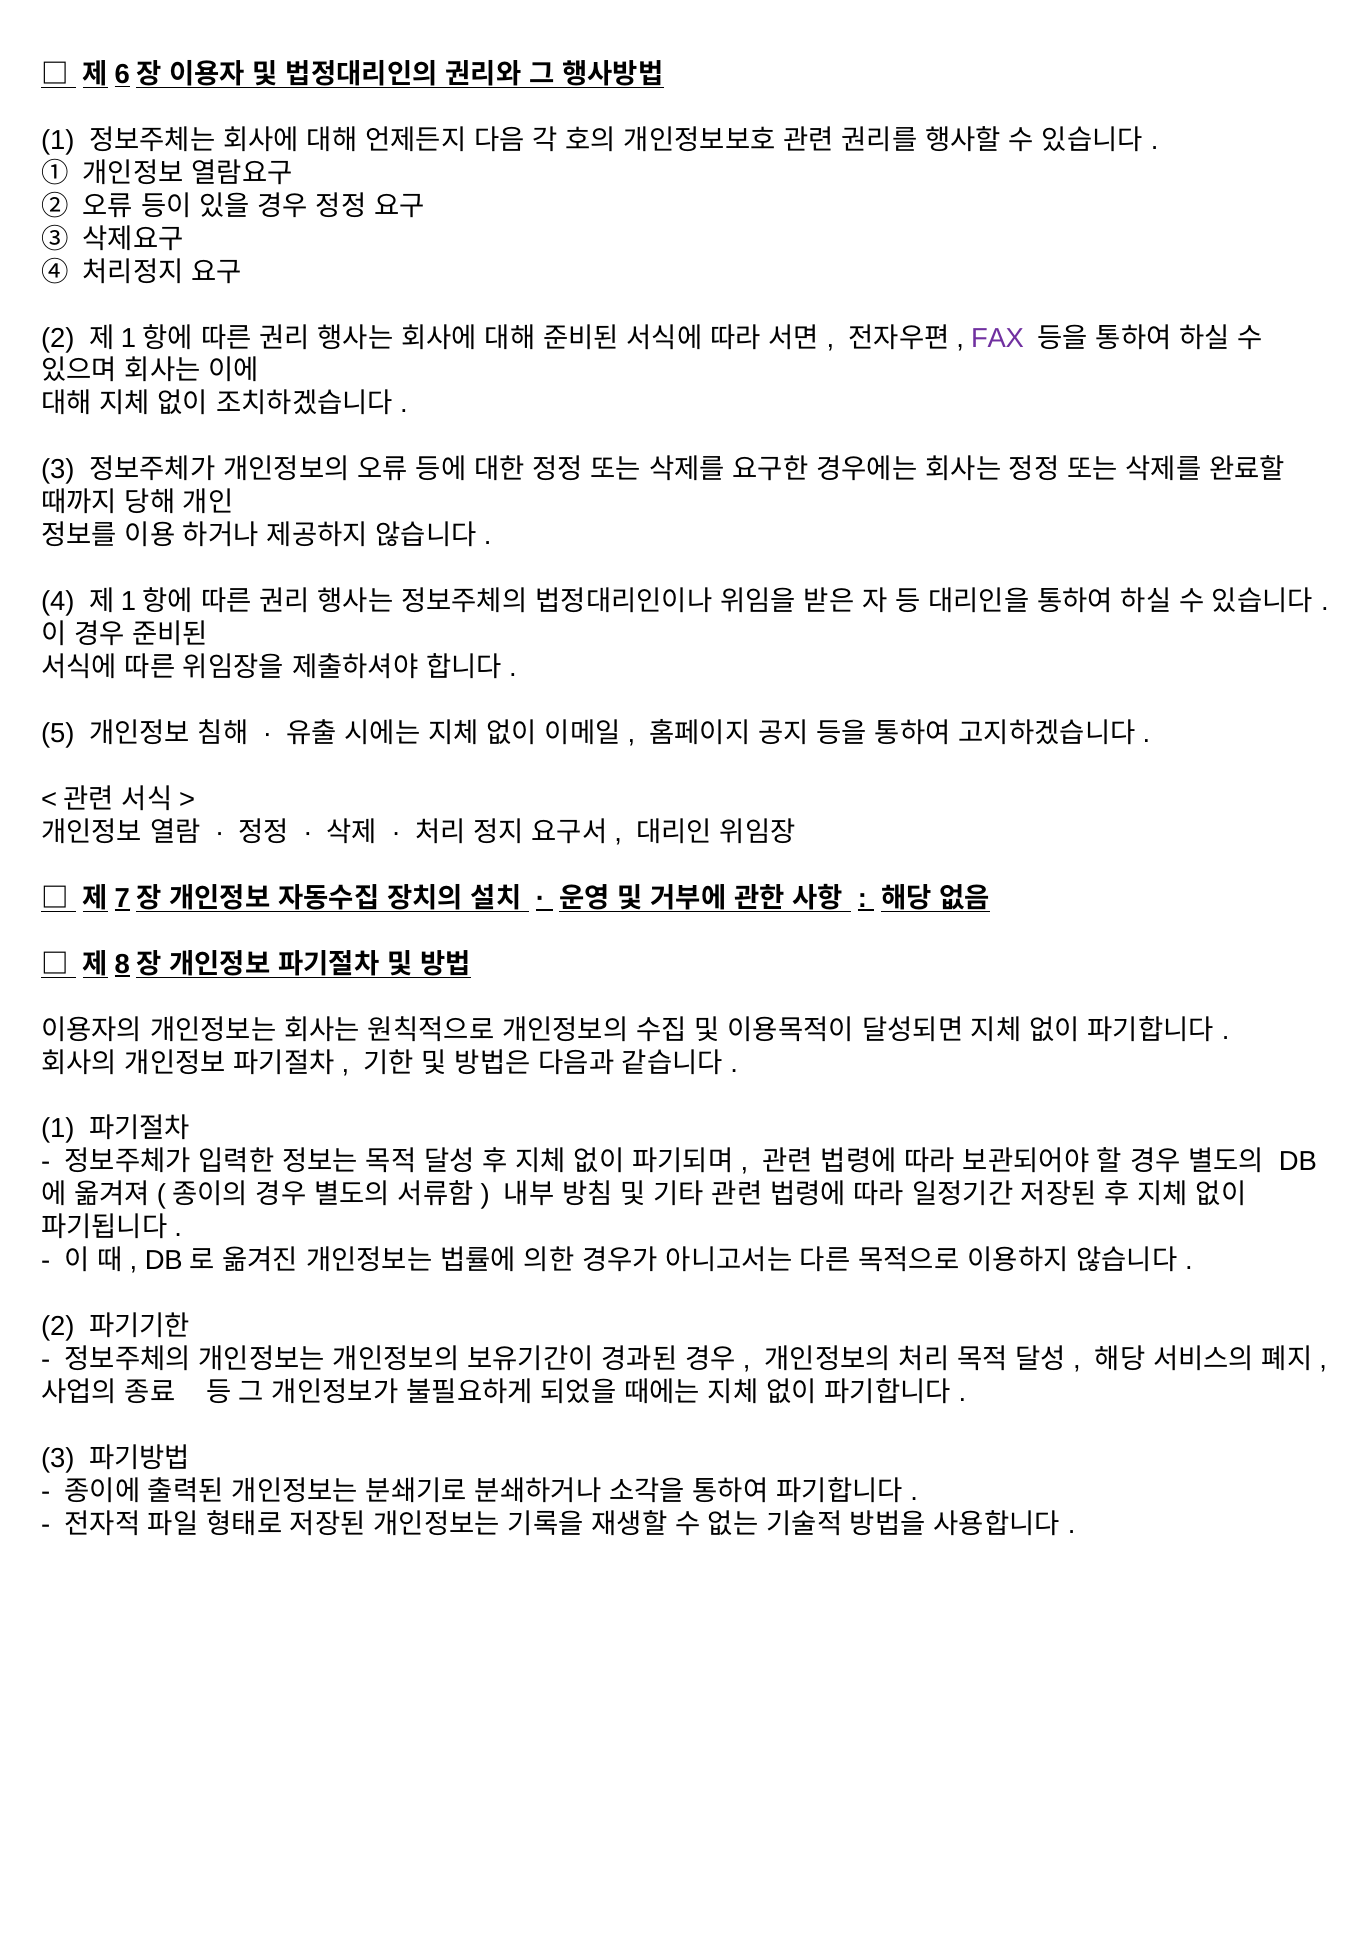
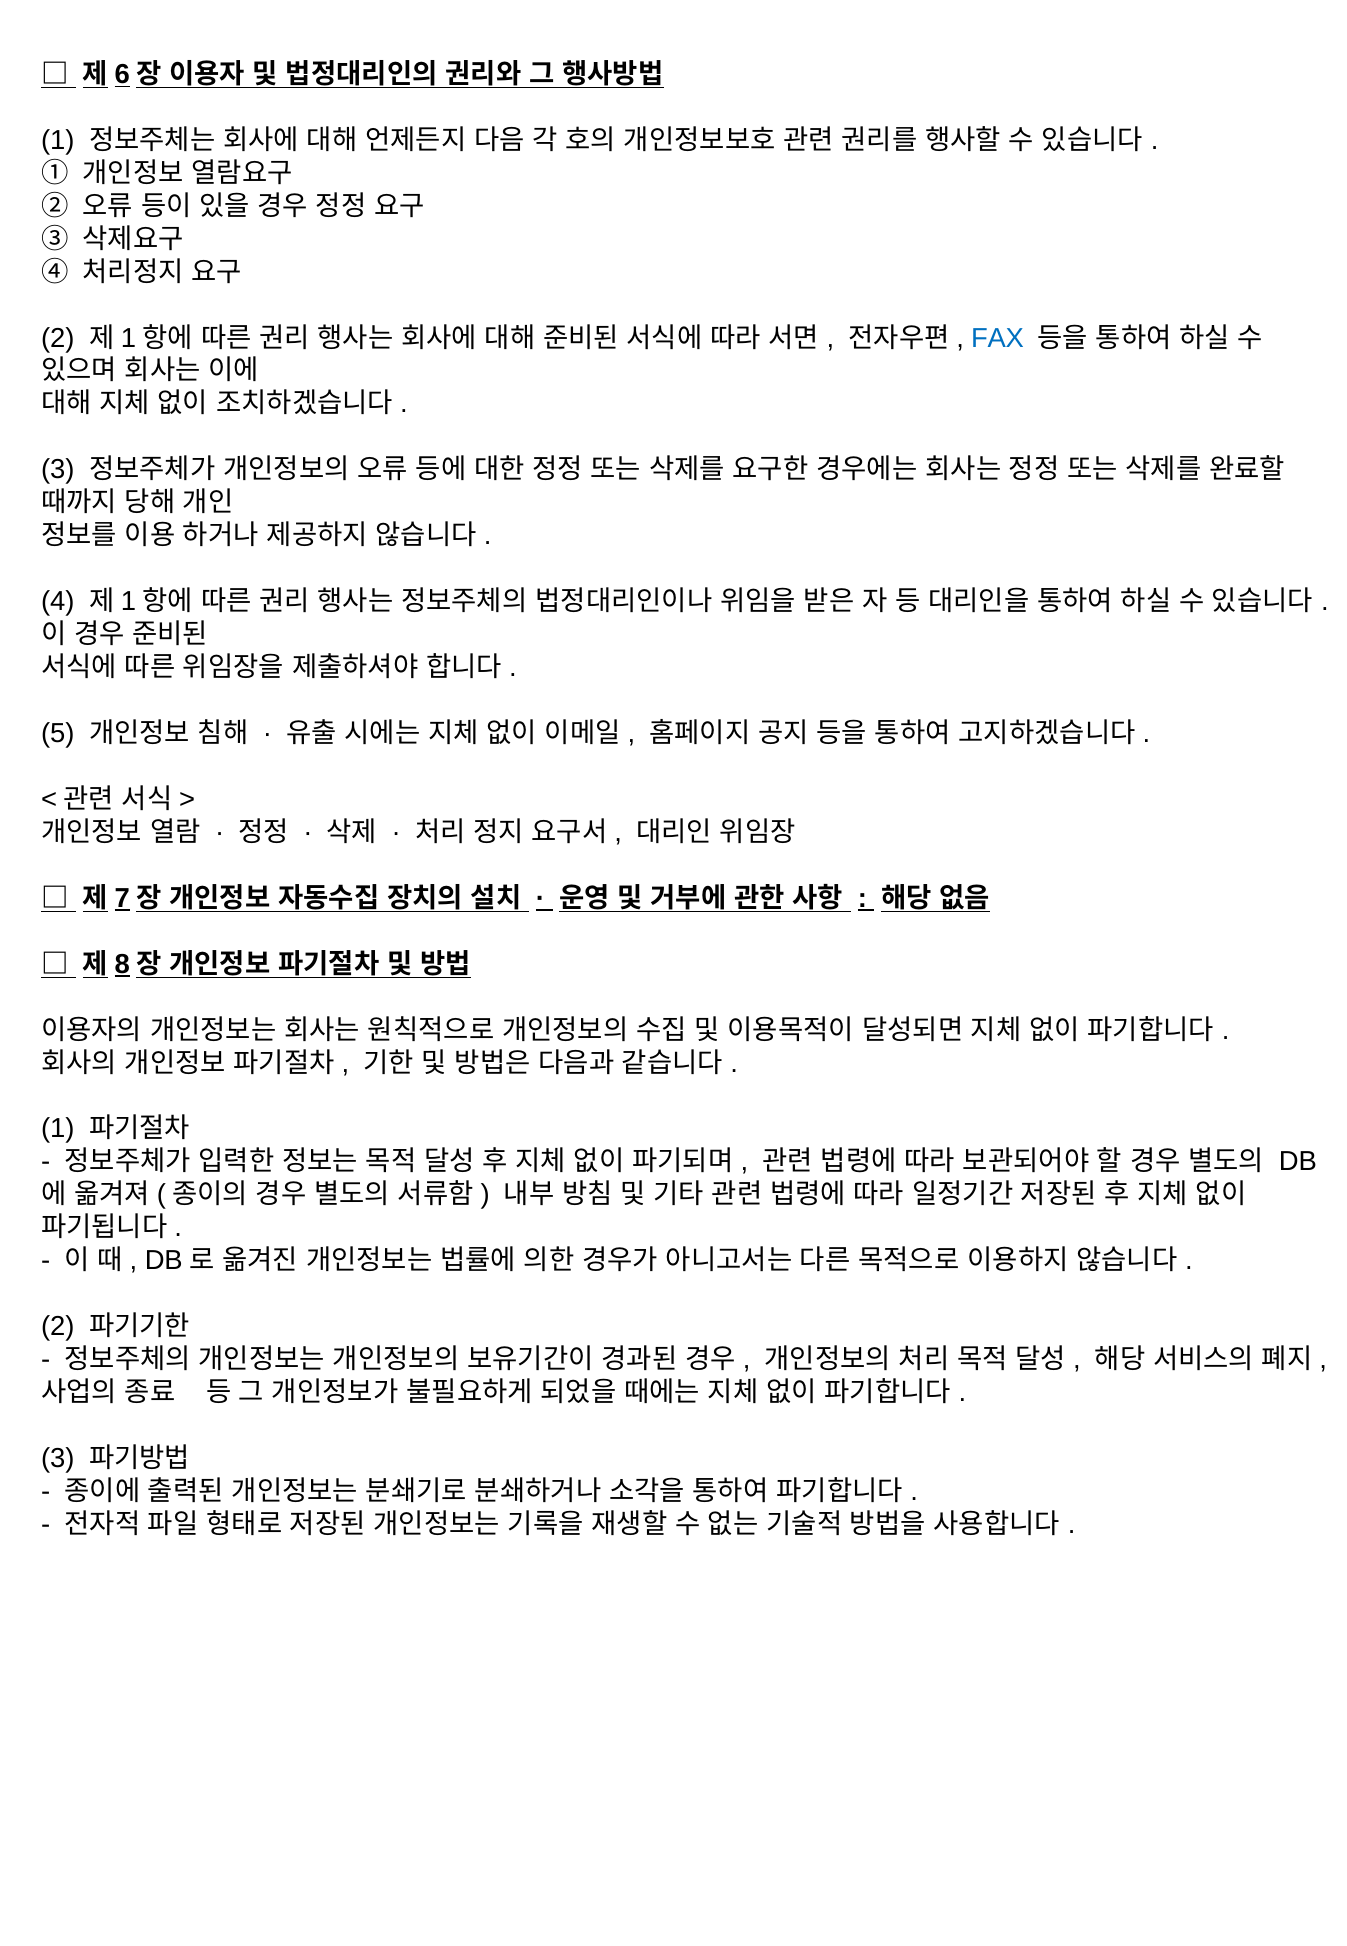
FAX colour: purple -> blue (998, 338)
